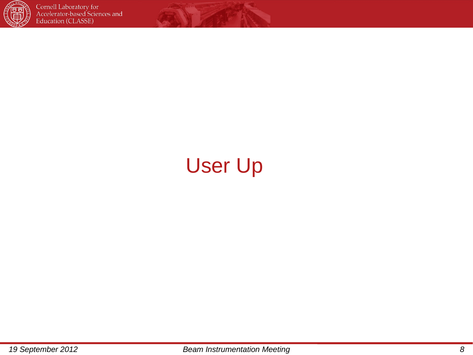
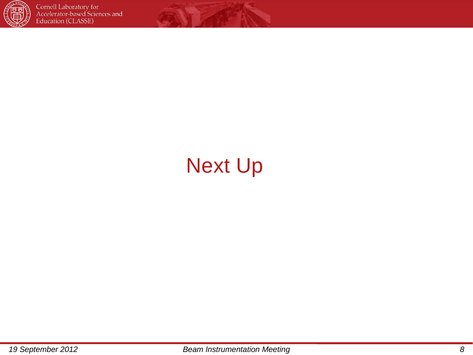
User: User -> Next (208, 166)
